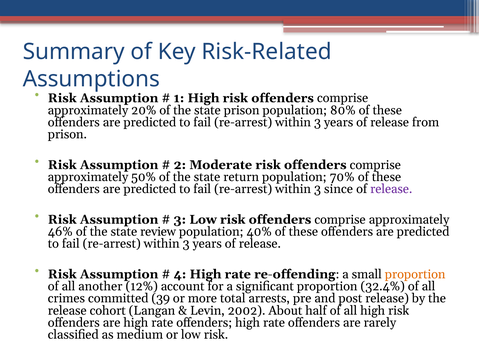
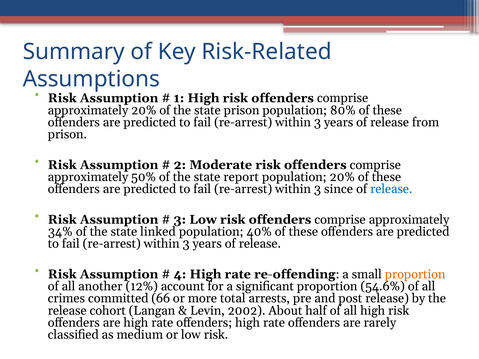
return: return -> report (241, 177)
population 70%: 70% -> 20% (342, 177)
release colour: purple -> blue (391, 189)
46%: 46% -> 34% (60, 232)
review: review -> linked (158, 232)
32.4%: 32.4% -> 54.6% (383, 287)
39: 39 -> 66 (161, 299)
